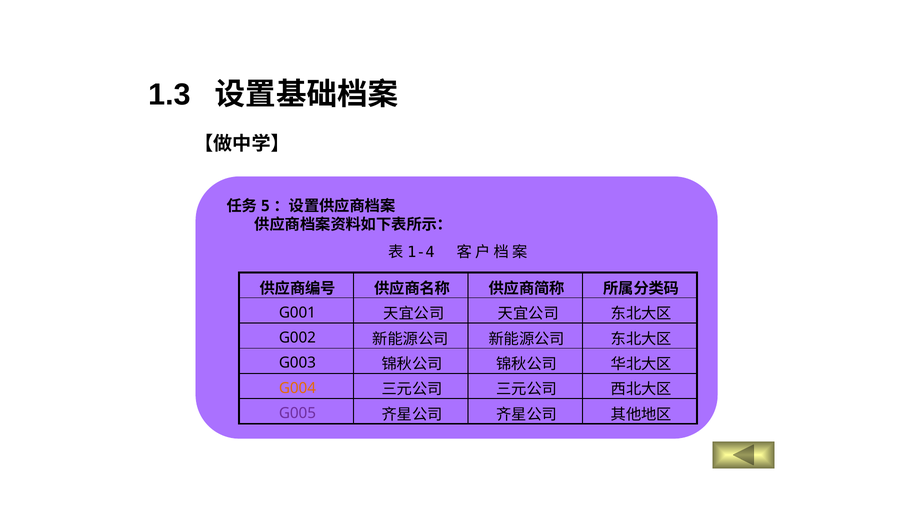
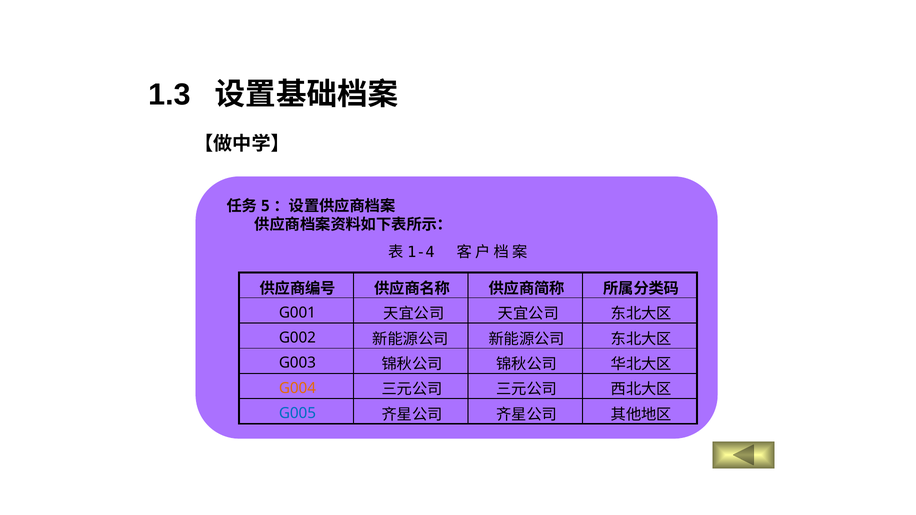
G005 colour: purple -> blue (297, 413)
